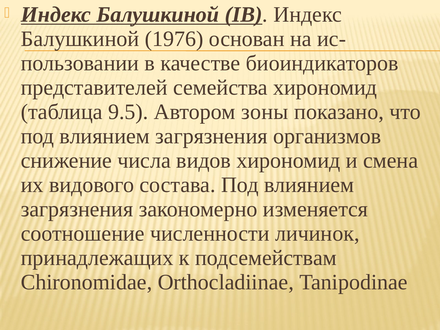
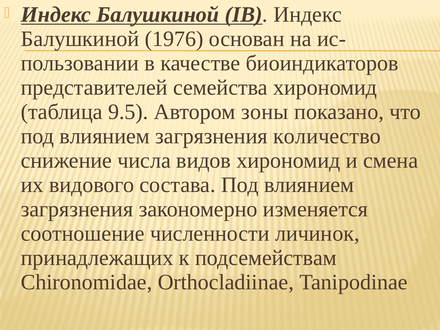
организмов: организмов -> количество (327, 136)
